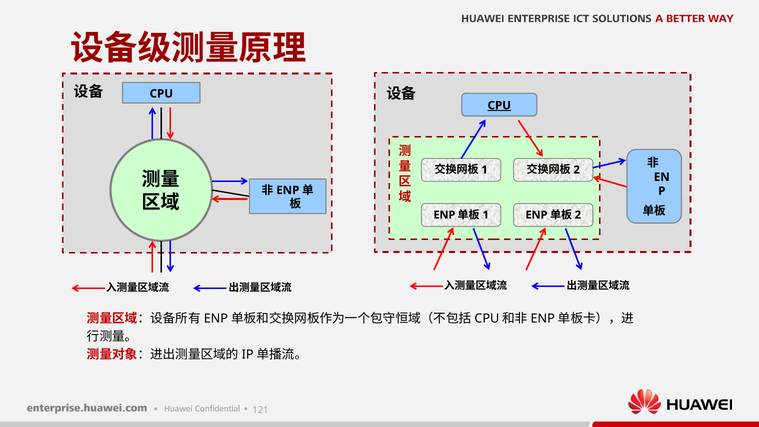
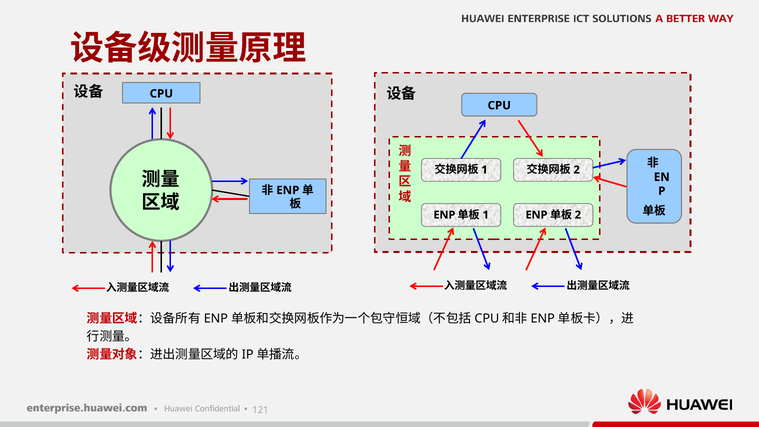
CPU underline: present -> none (499, 105)
